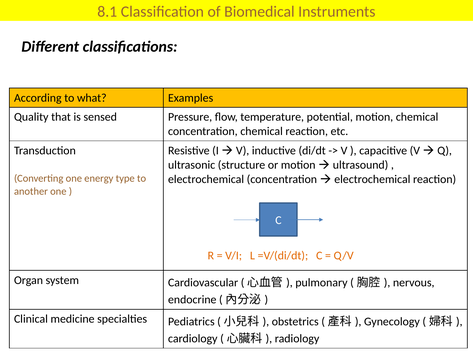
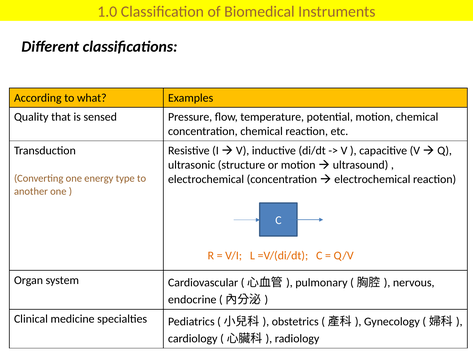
8.1: 8.1 -> 1.0 (107, 12)
